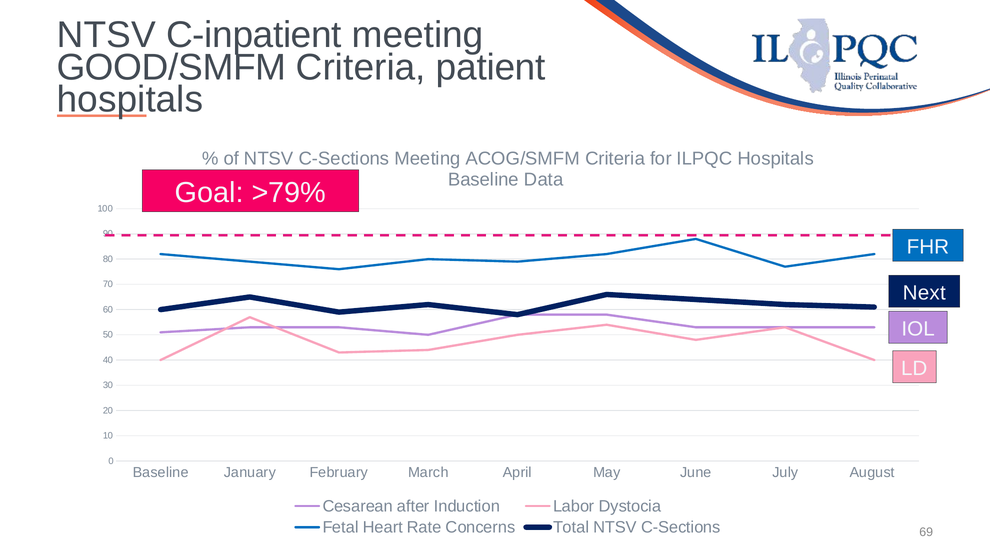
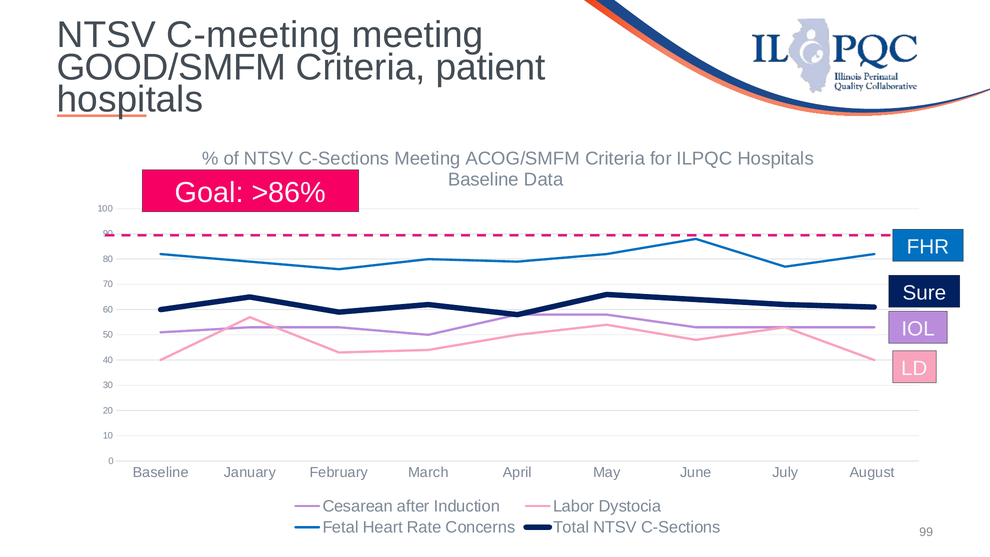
C-inpatient: C-inpatient -> C-meeting (254, 35)
>79%: >79% -> >86% (289, 193)
Next: Next -> Sure (924, 293)
69: 69 -> 99 (926, 532)
